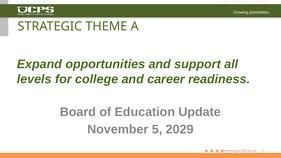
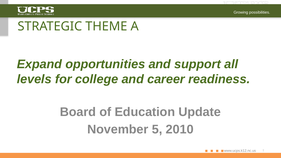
2029: 2029 -> 2010 (180, 129)
